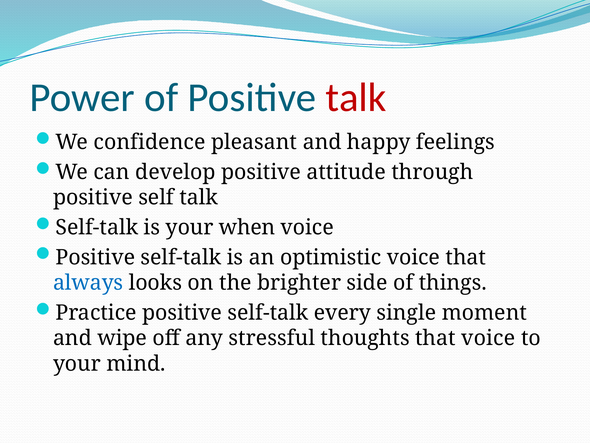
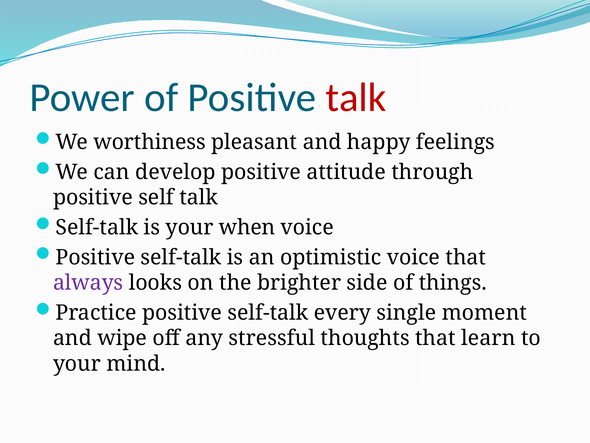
confidence: confidence -> worthiness (150, 142)
always colour: blue -> purple (88, 283)
that voice: voice -> learn (488, 338)
